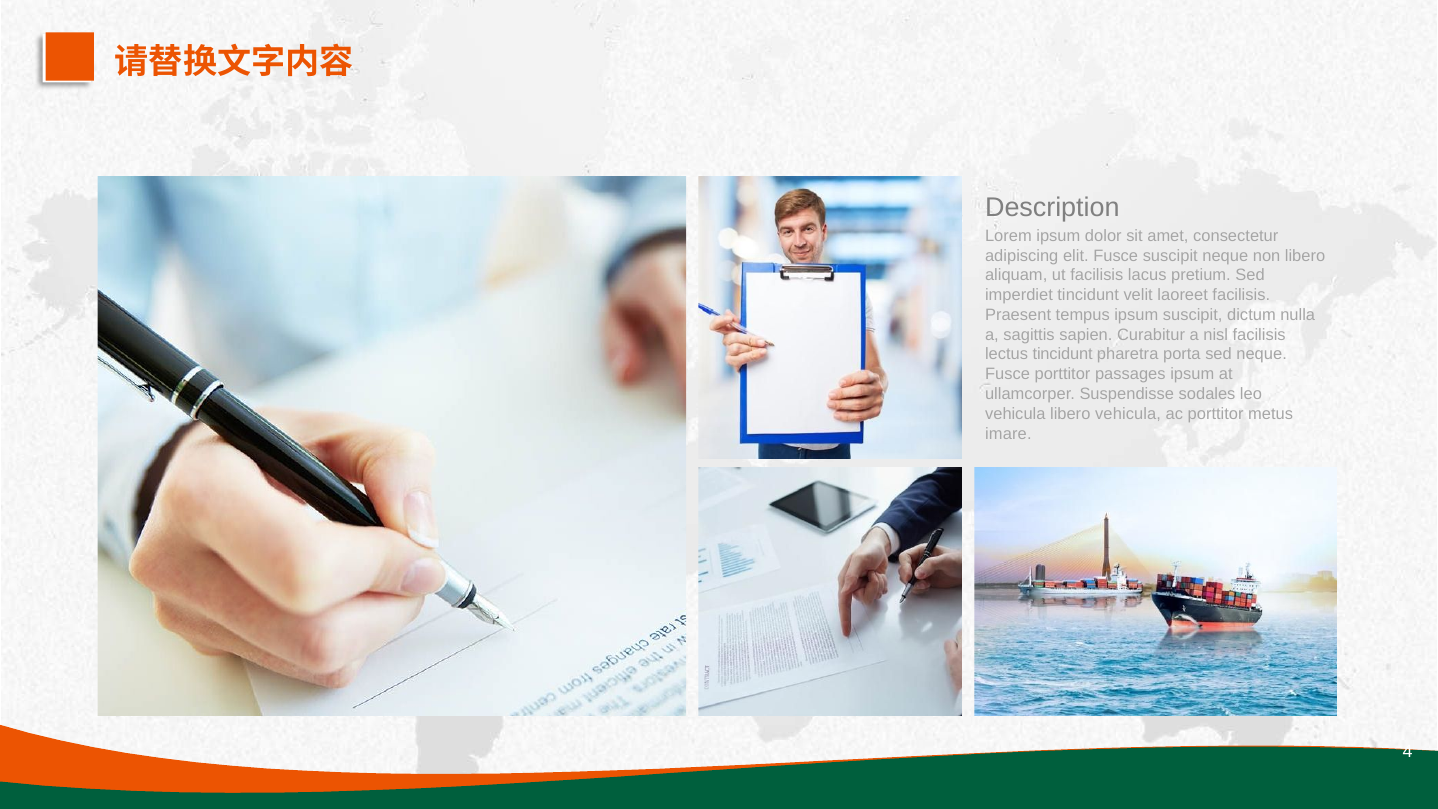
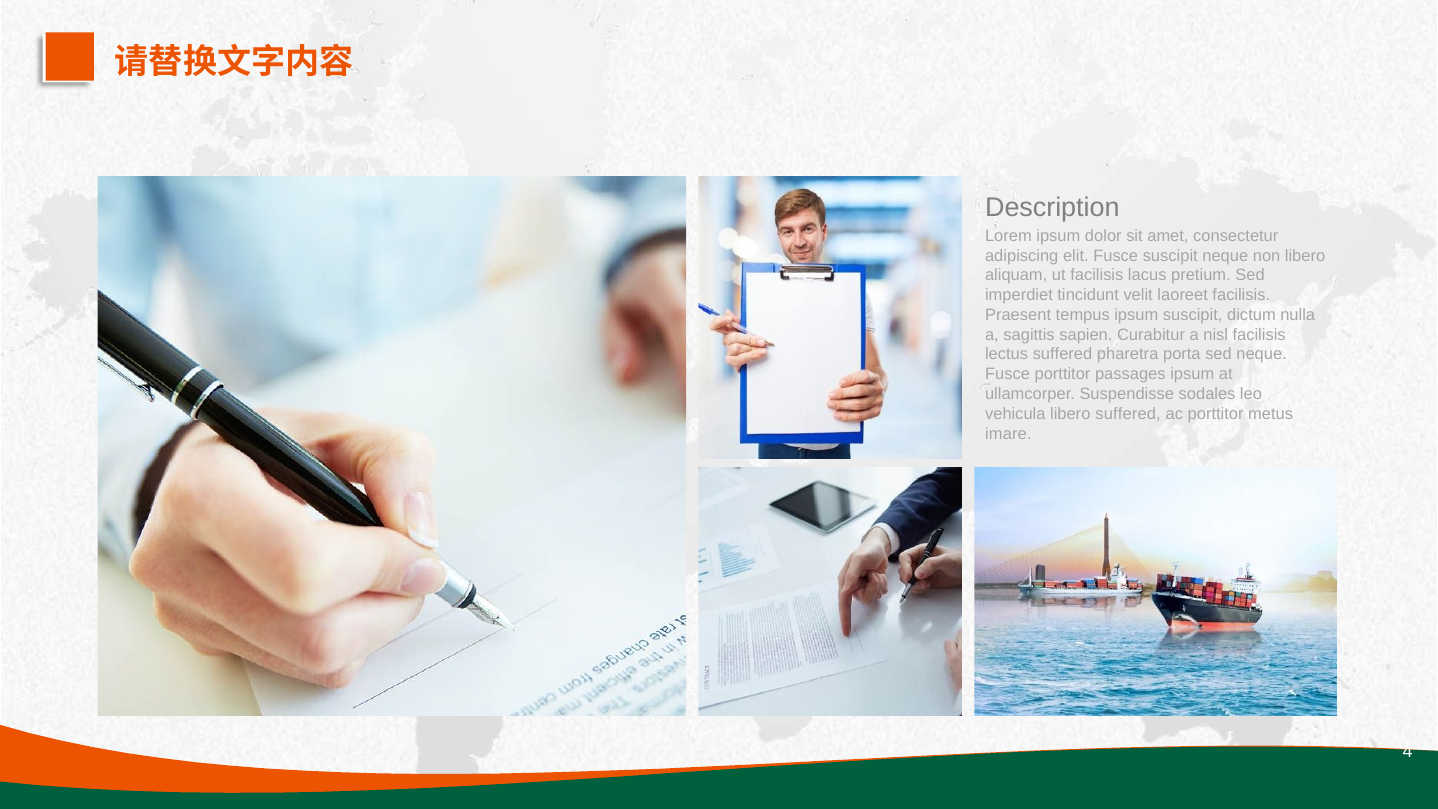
lectus tincidunt: tincidunt -> suffered (1063, 354)
libero vehicula: vehicula -> suffered (1128, 414)
